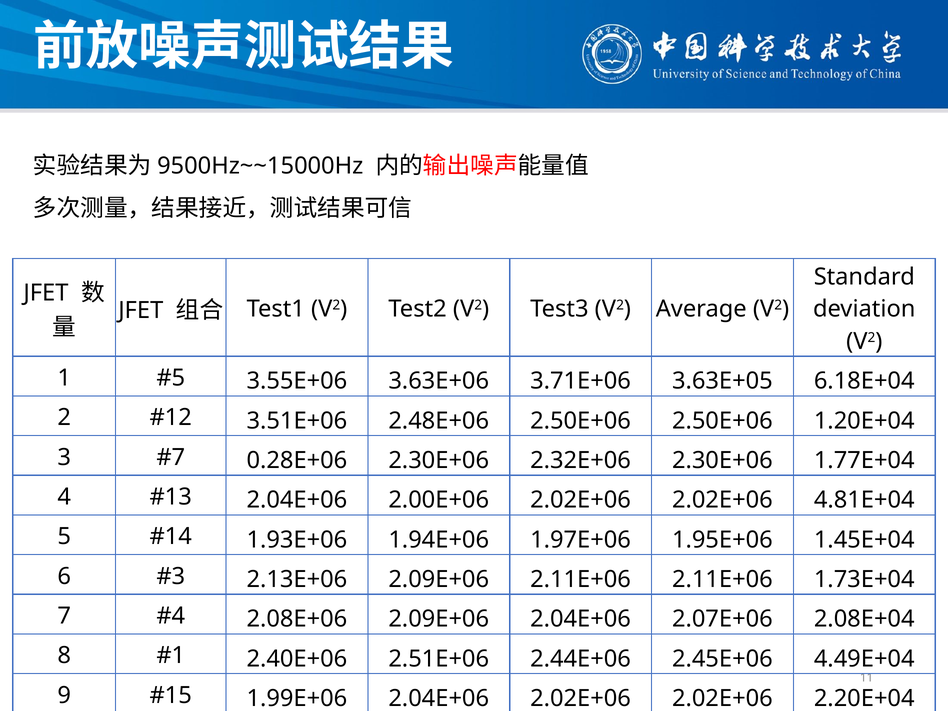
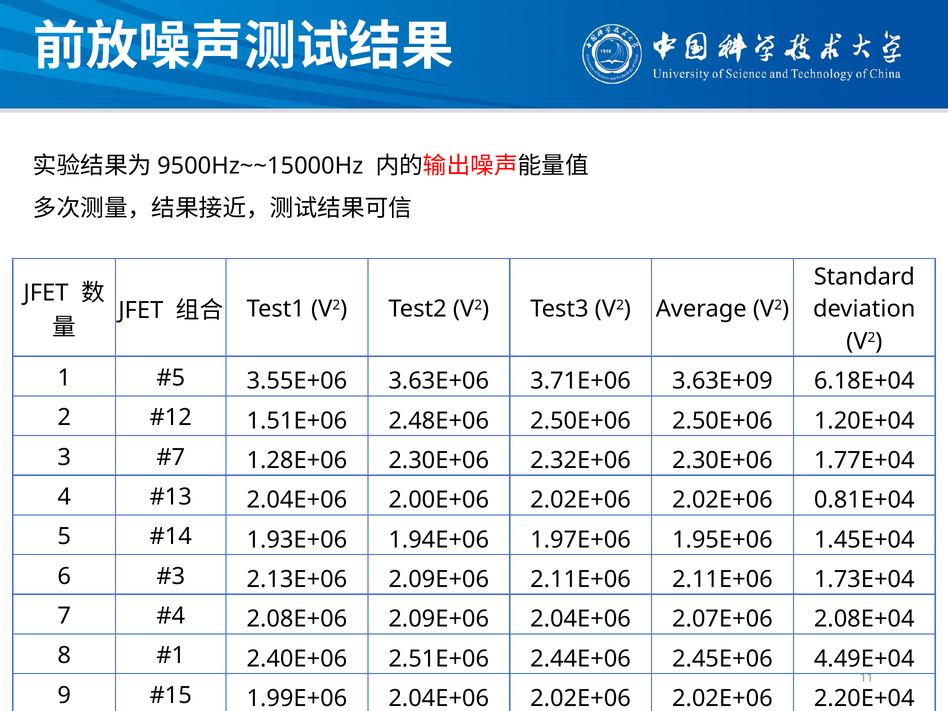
3.63E+05: 3.63E+05 -> 3.63E+09 (722, 381)
3.51E+06: 3.51E+06 -> 1.51E+06 (297, 421)
0.28E+06: 0.28E+06 -> 1.28E+06 (297, 460)
4.81E+04: 4.81E+04 -> 0.81E+04 (864, 500)
